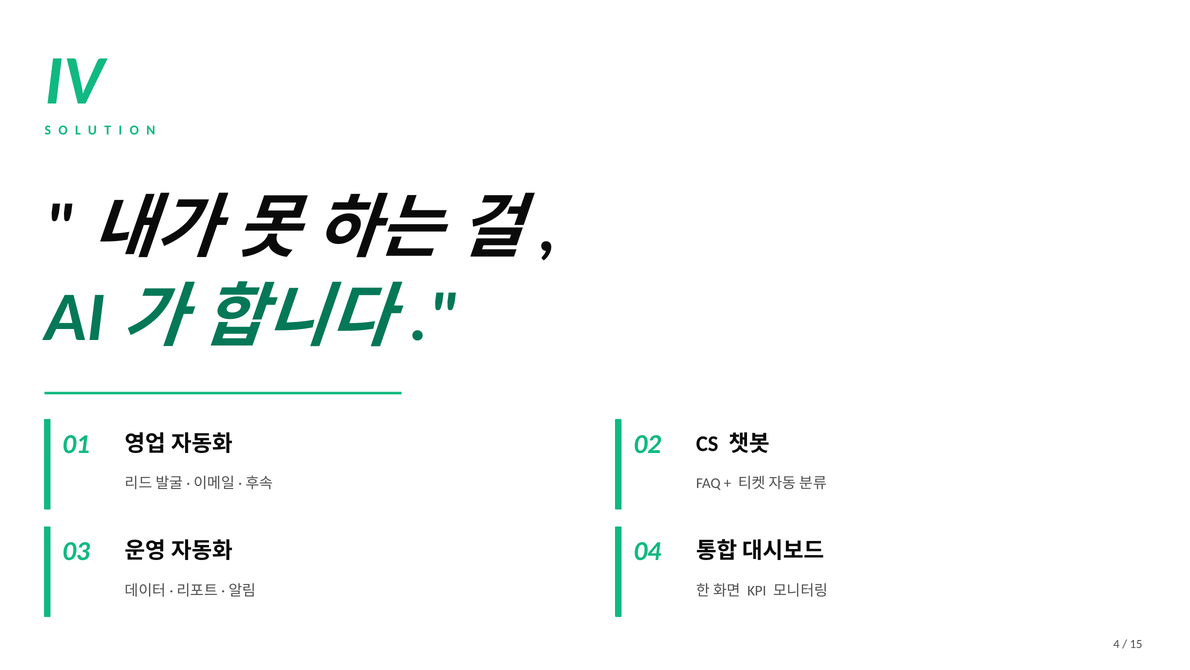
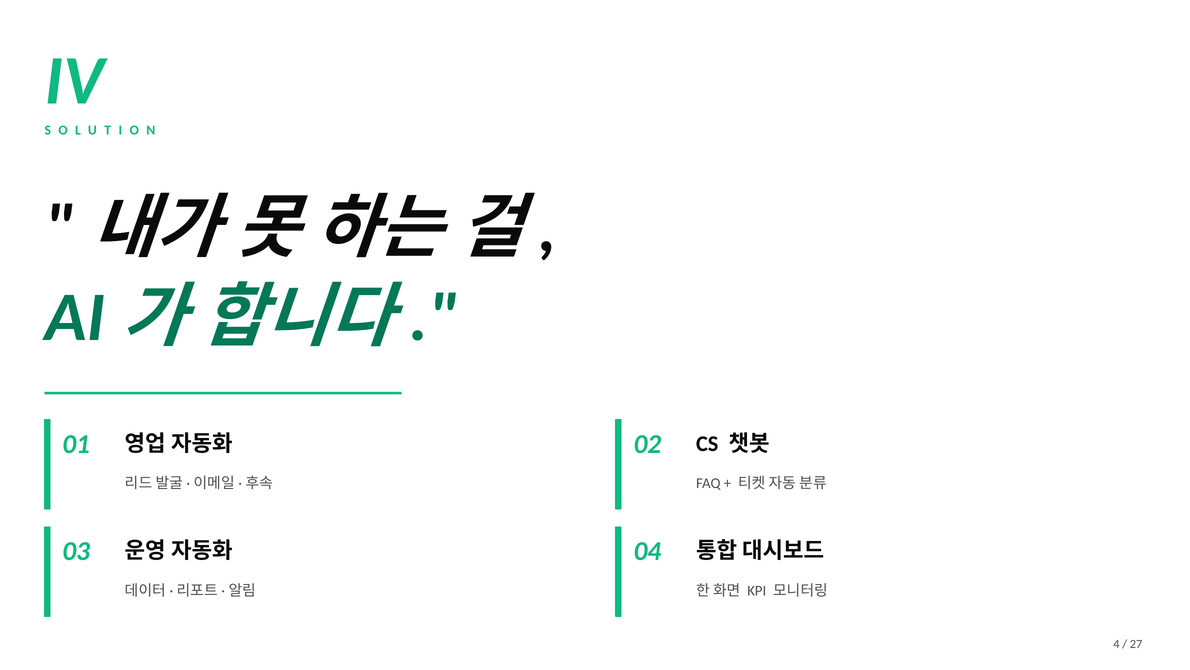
15: 15 -> 27 (1136, 643)
